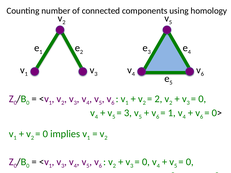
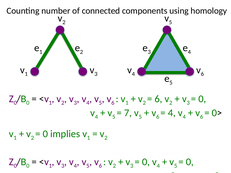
2: 2 -> 6 (158, 99)
3: 3 -> 7 (128, 113)
1: 1 -> 4 (172, 113)
